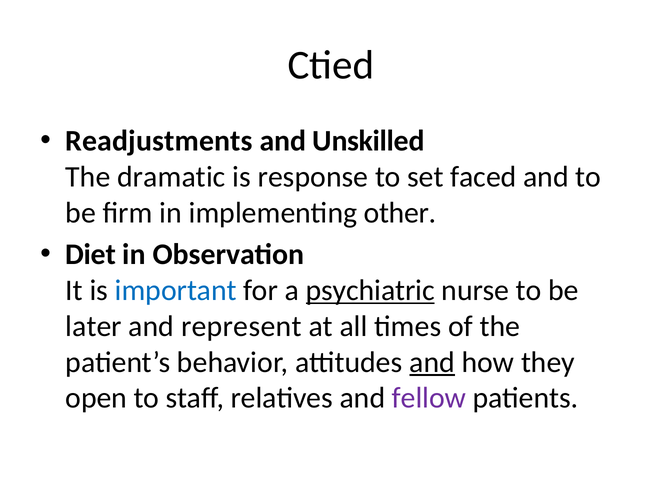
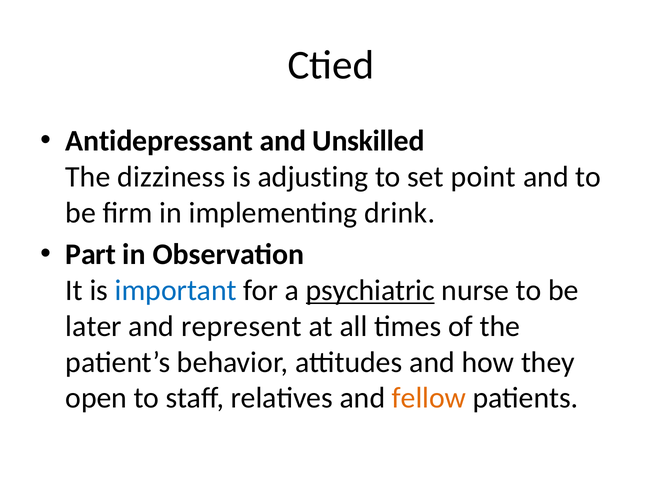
Readjustments: Readjustments -> Antidepressant (159, 141)
dramatic: dramatic -> dizziness (171, 177)
response: response -> adjusting (313, 177)
faced: faced -> point (483, 177)
other: other -> drink (400, 212)
Diet: Diet -> Part (91, 254)
and underline: present -> none (432, 362)
fellow colour: purple -> orange (429, 398)
